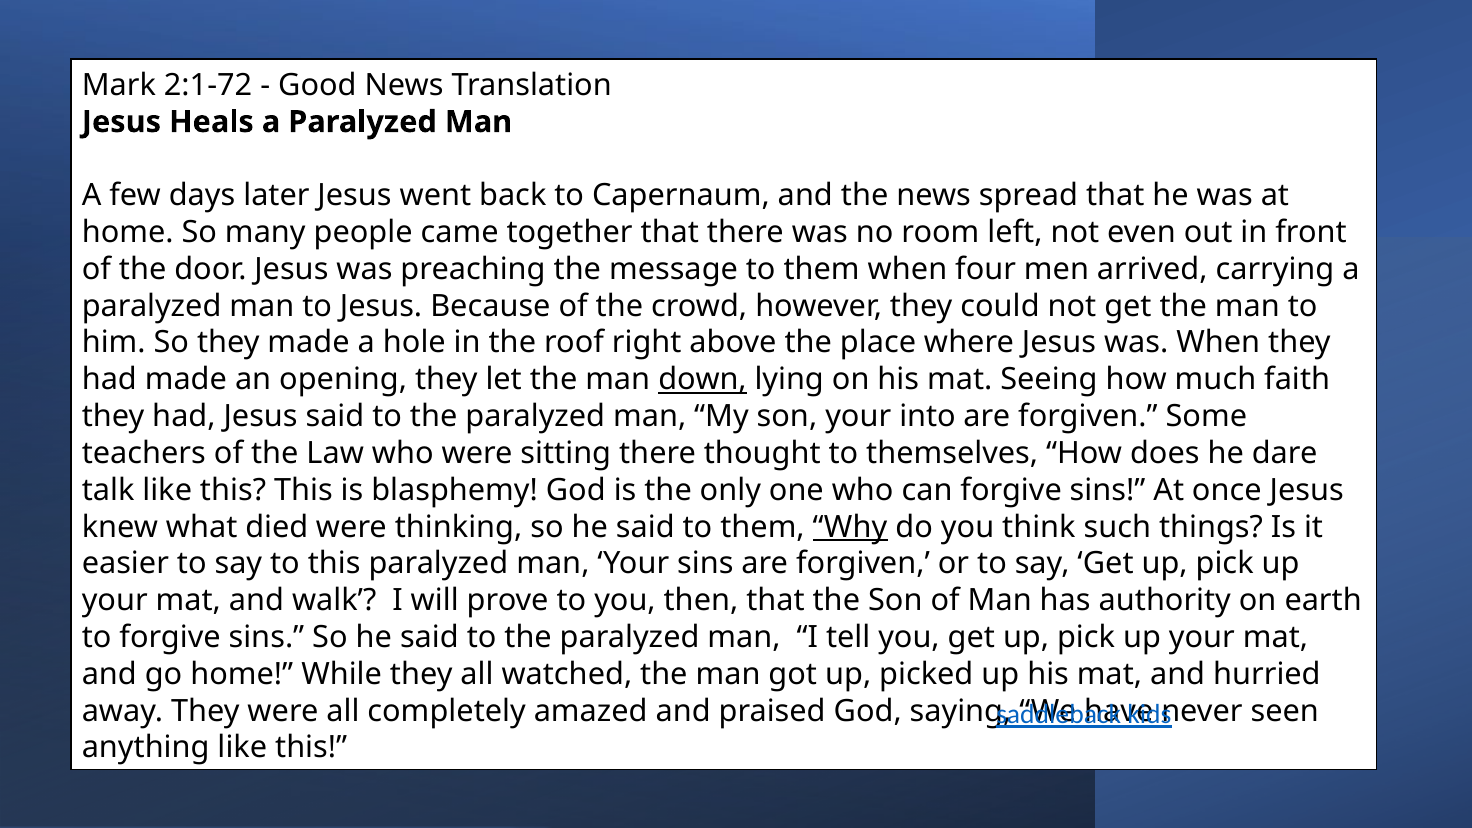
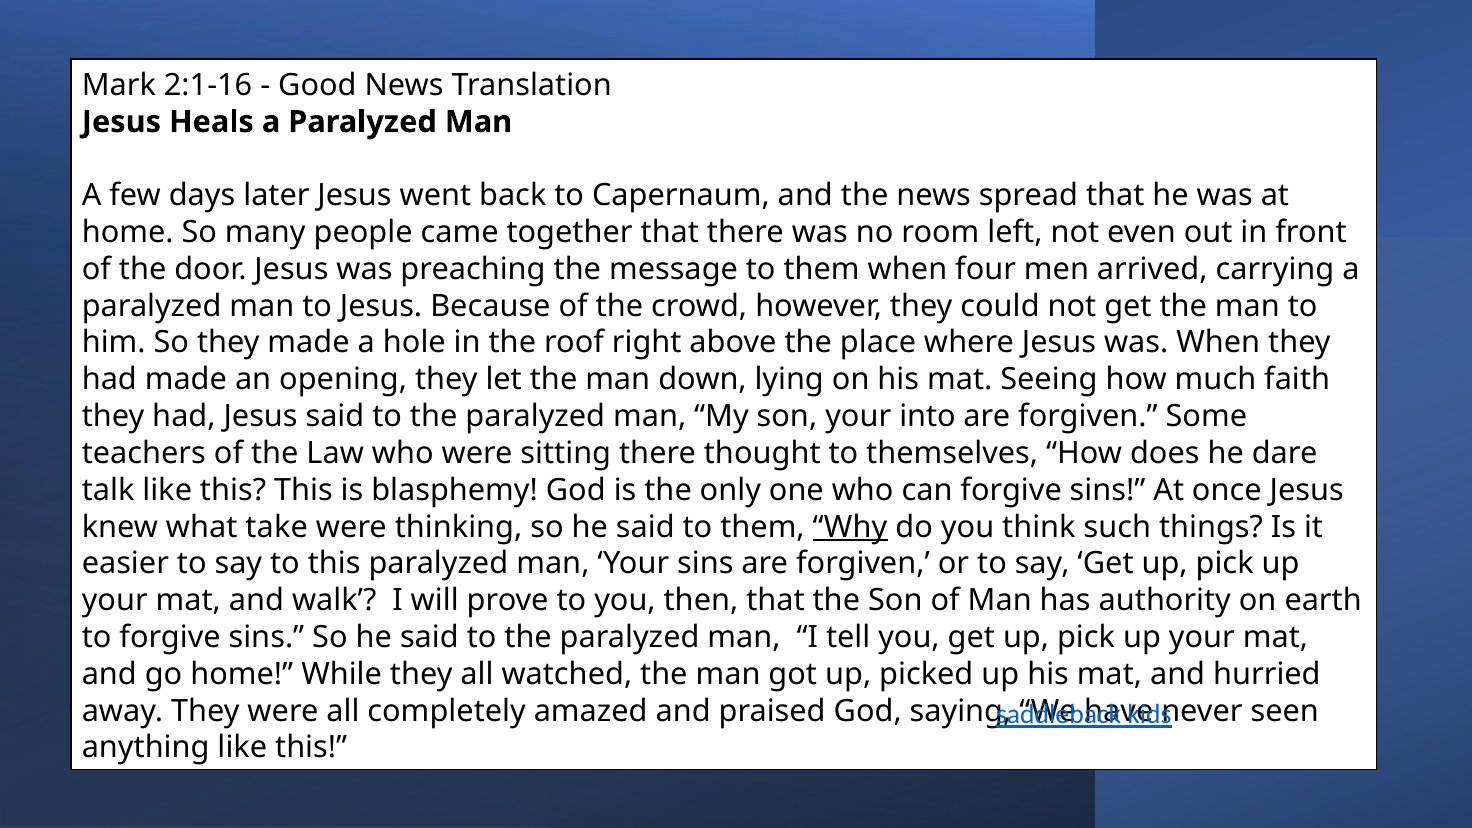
2:1-72: 2:1-72 -> 2:1-16 (208, 85)
down underline: present -> none (702, 380)
died: died -> take (277, 527)
